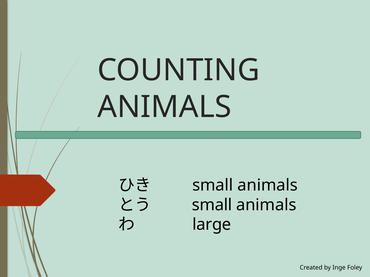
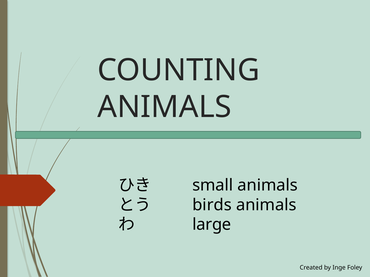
small: small -> birds (212, 205)
